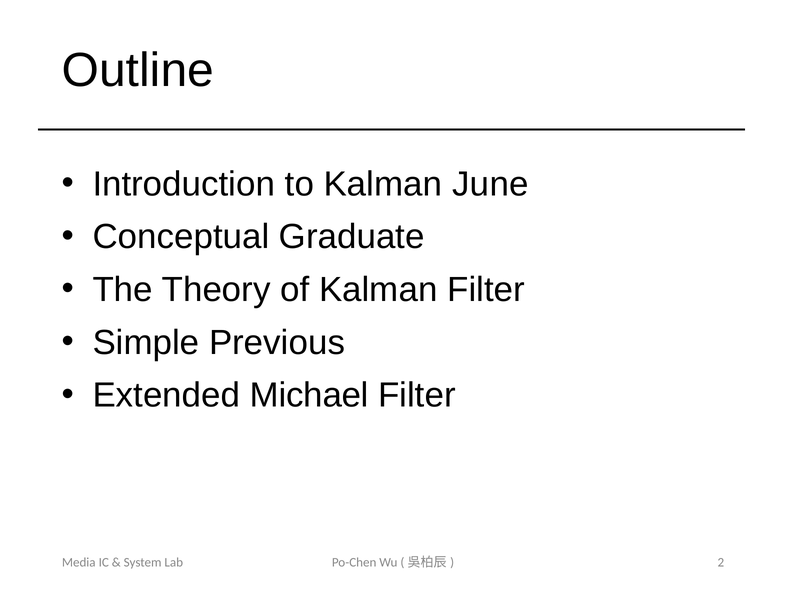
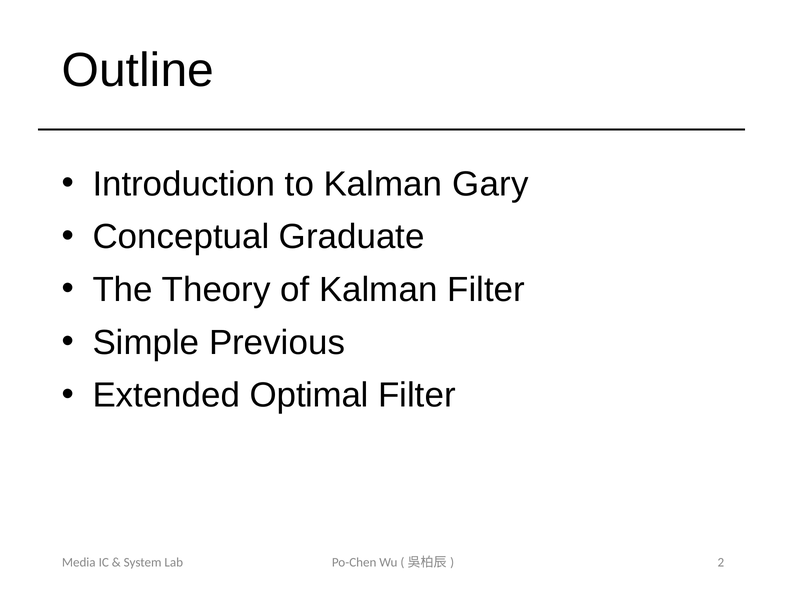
June: June -> Gary (491, 184)
Michael: Michael -> Optimal (309, 396)
